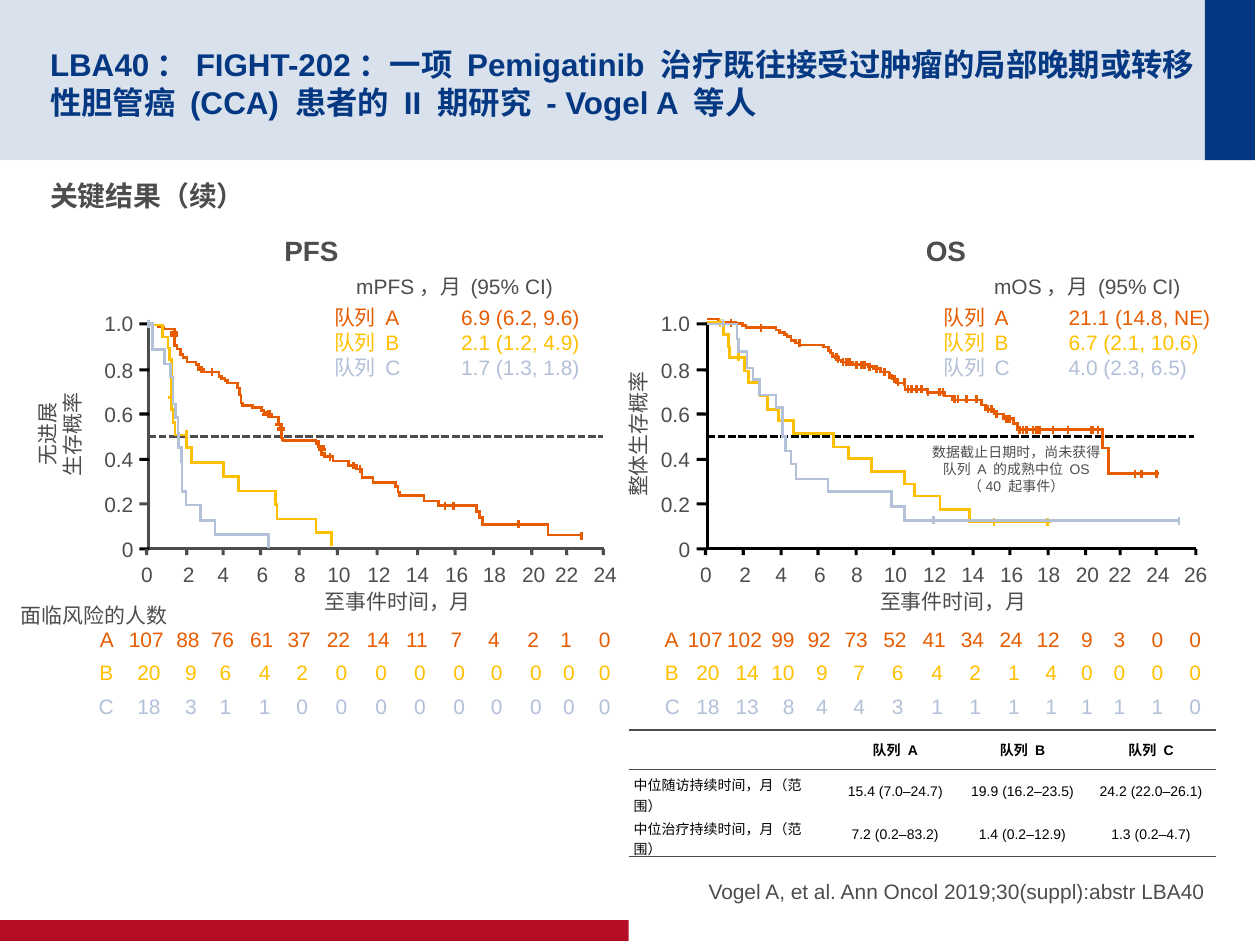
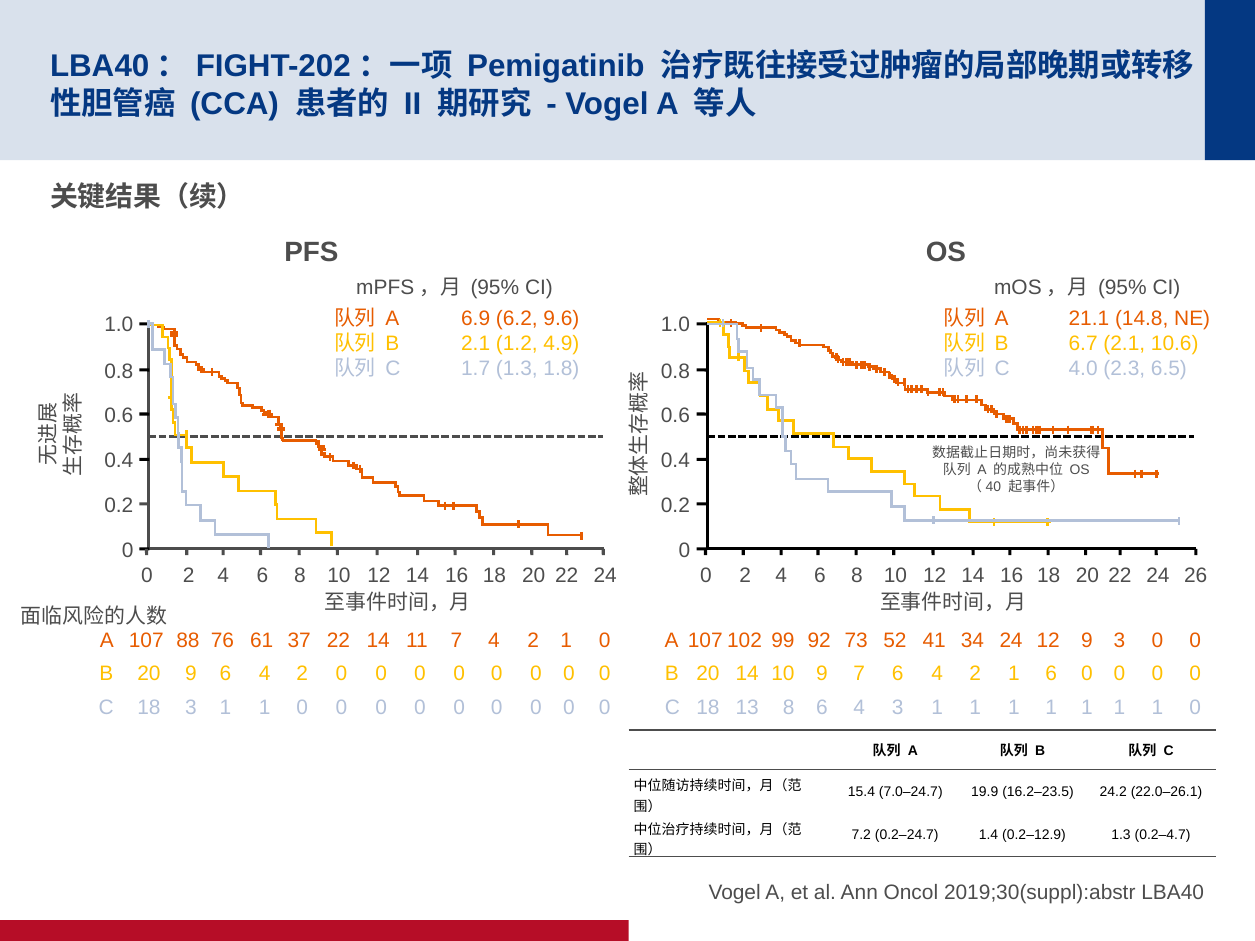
1 4: 4 -> 6 (1051, 674)
8 4: 4 -> 6 (822, 708)
0.2–83.2: 0.2–83.2 -> 0.2–24.7 (907, 835)
